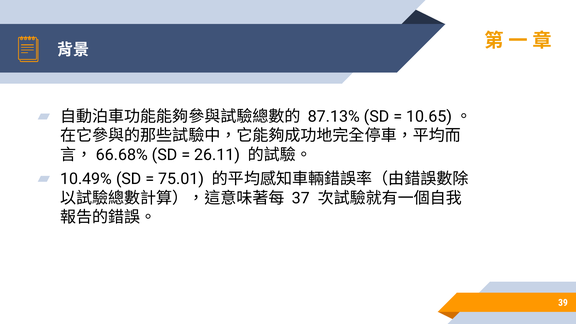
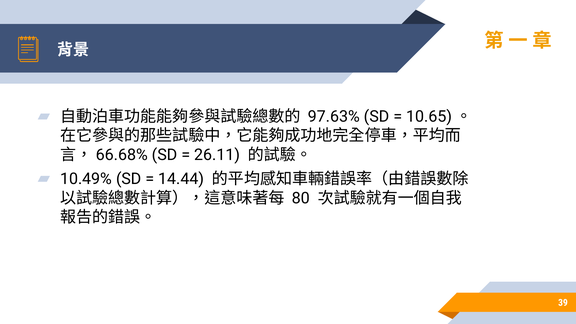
87.13%: 87.13% -> 97.63% (334, 116)
75.01: 75.01 -> 14.44 (181, 179)
37: 37 -> 80 (301, 198)
